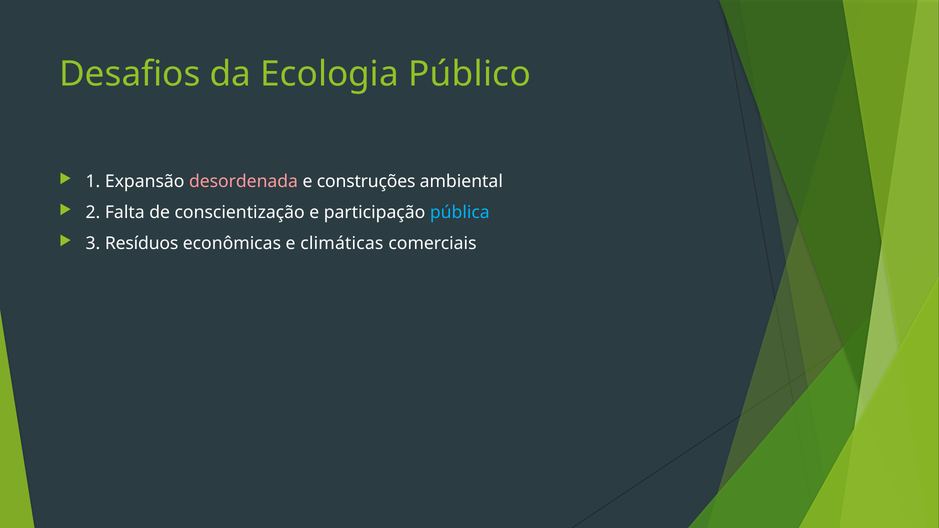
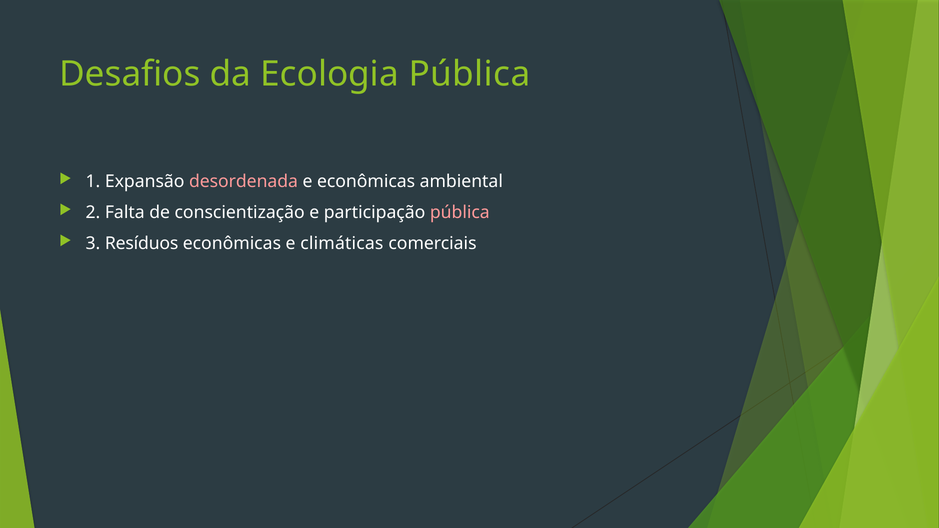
Ecologia Público: Público -> Pública (469, 74)
e construções: construções -> econômicas (366, 182)
pública colour: light blue -> pink (460, 213)
